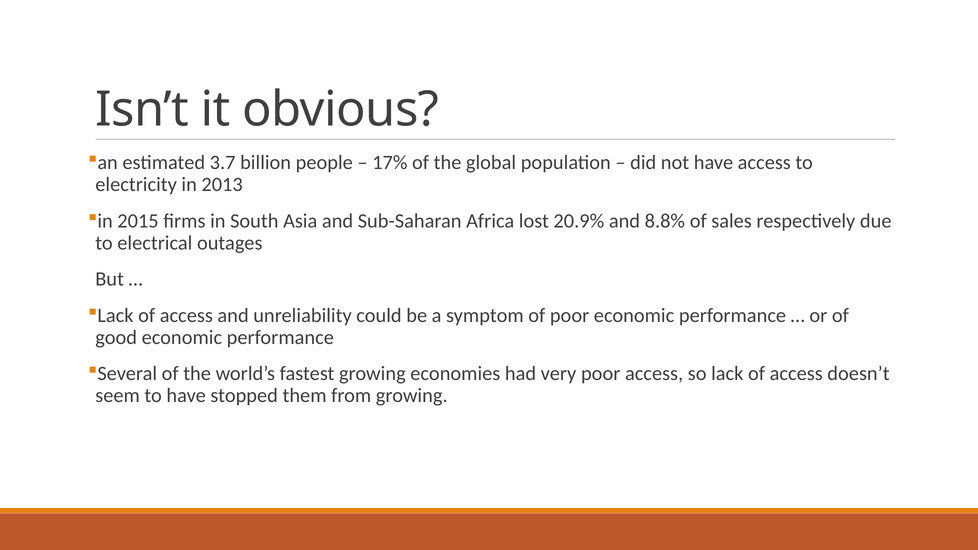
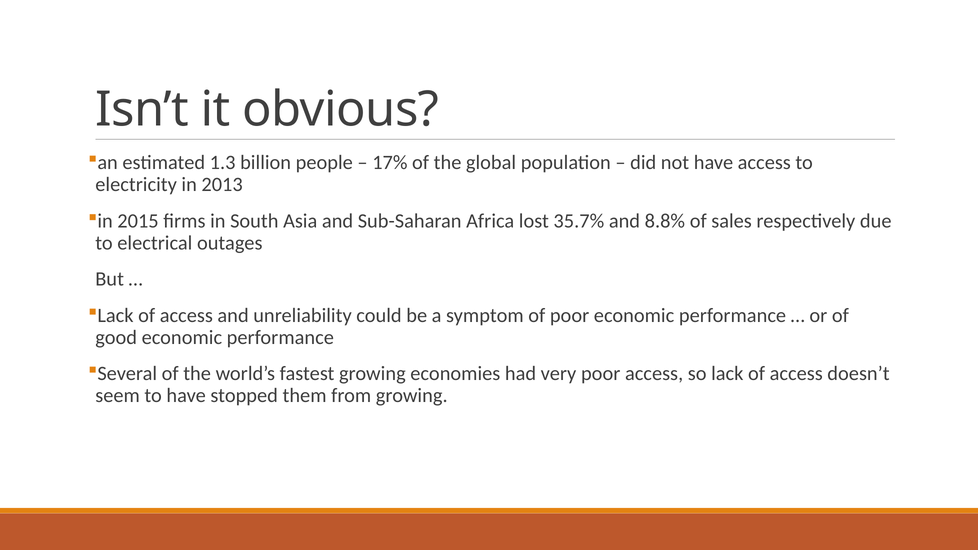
3.7: 3.7 -> 1.3 (223, 163)
20.9%: 20.9% -> 35.7% (579, 221)
